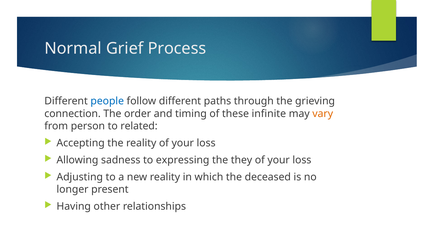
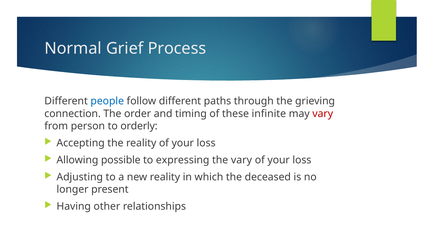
vary colour: orange -> red (323, 114)
related: related -> orderly (139, 126)
sadness: sadness -> possible (121, 160)
the they: they -> vary (241, 160)
